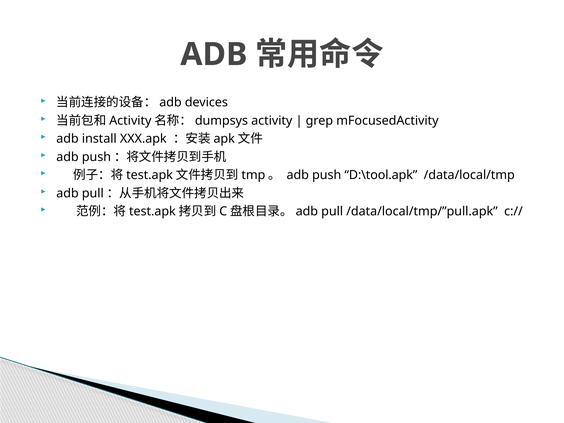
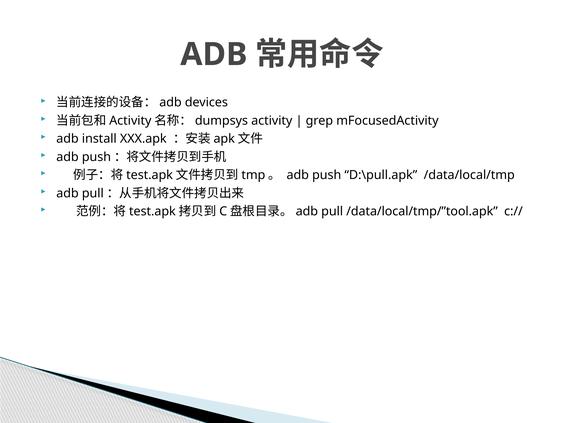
D:\tool.apk: D:\tool.apk -> D:\pull.apk (381, 175)
/data/local/tmp/”pull.apk: /data/local/tmp/”pull.apk -> /data/local/tmp/”tool.apk (422, 211)
